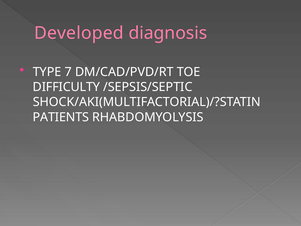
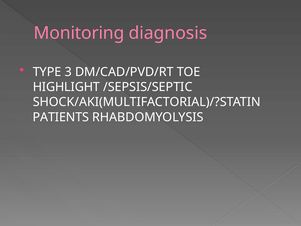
Developed: Developed -> Monitoring (79, 33)
7: 7 -> 3 (68, 72)
DIFFICULTY: DIFFICULTY -> HIGHLIGHT (66, 87)
